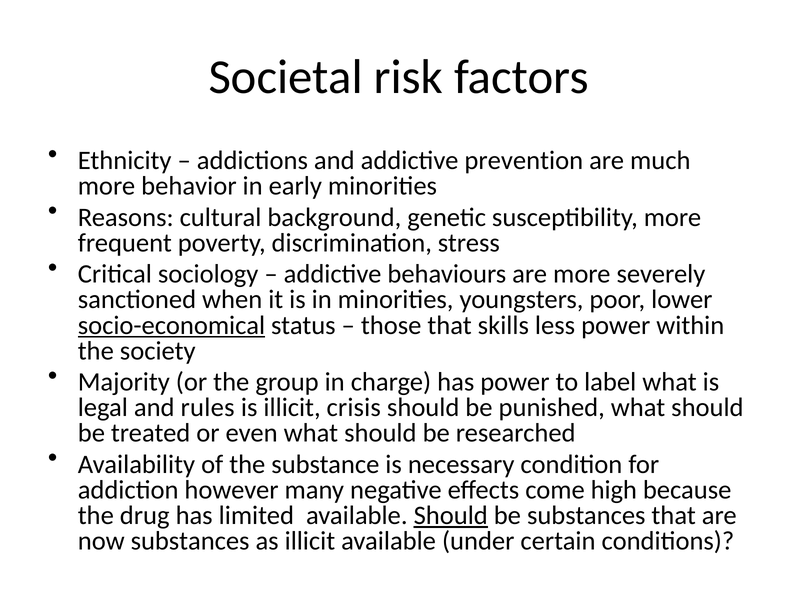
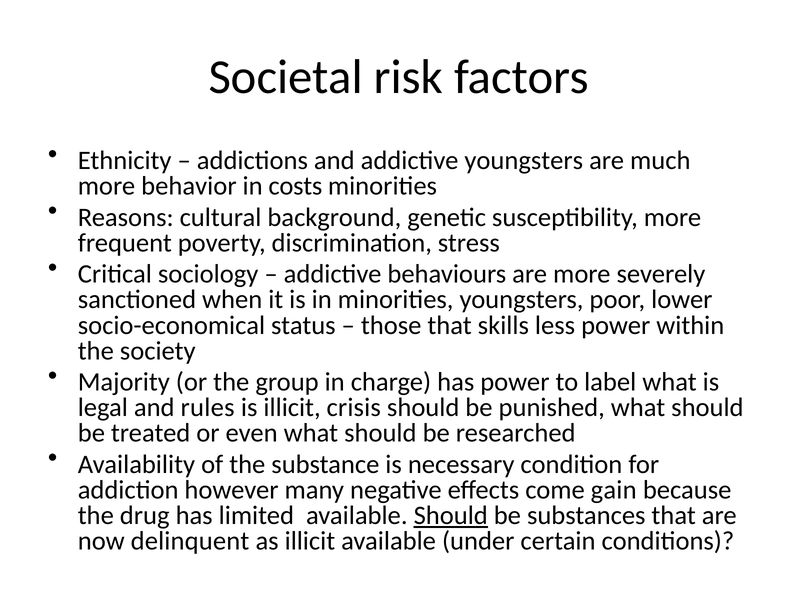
addictive prevention: prevention -> youngsters (524, 160)
early: early -> costs (295, 186)
socio-economical underline: present -> none (172, 325)
high: high -> gain (614, 490)
now substances: substances -> delinquent (190, 541)
